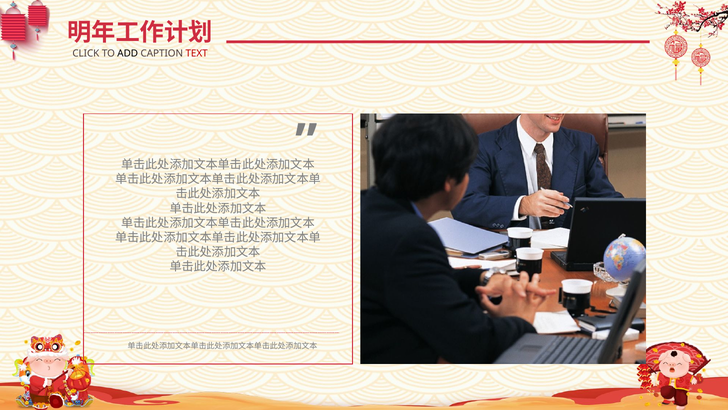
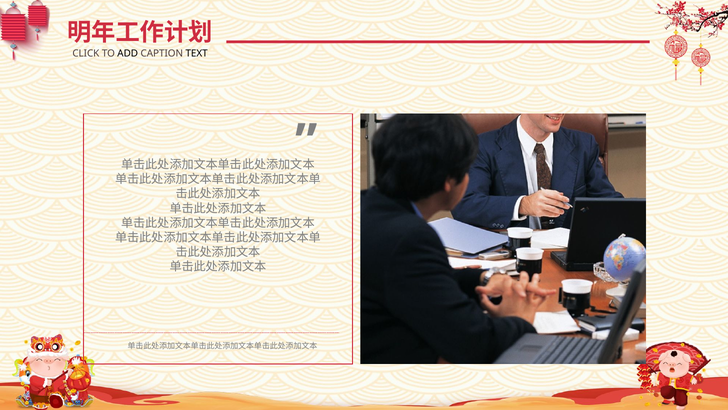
TEXT colour: red -> black (197, 53)
